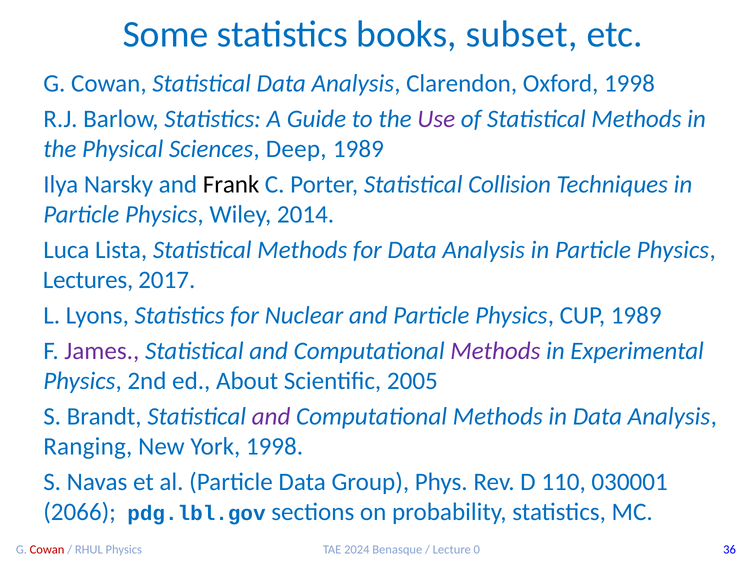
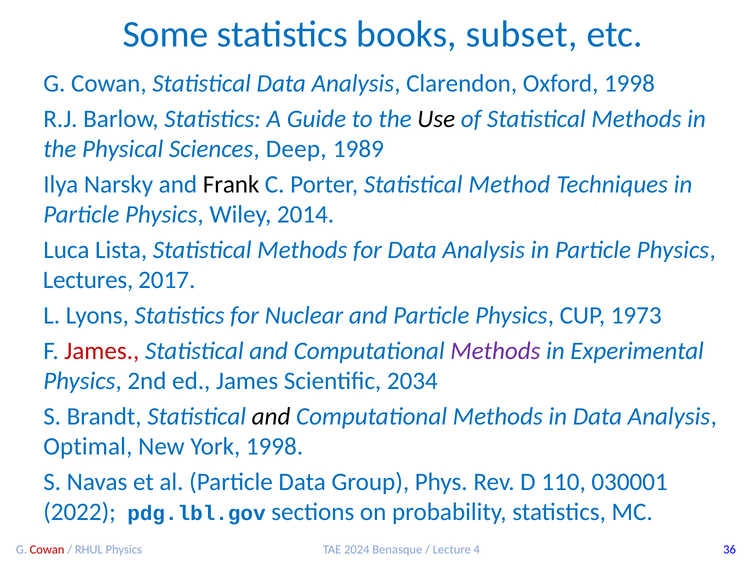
Use colour: purple -> black (436, 119)
Collision: Collision -> Method (509, 184)
CUP 1989: 1989 -> 1973 (636, 315)
James colour: purple -> red (102, 351)
ed About: About -> James (247, 381)
2005: 2005 -> 2034 (412, 381)
and colour: purple -> black (271, 416)
Ranging: Ranging -> Optimal (88, 446)
2066: 2066 -> 2022 (80, 512)
0: 0 -> 4 (477, 549)
